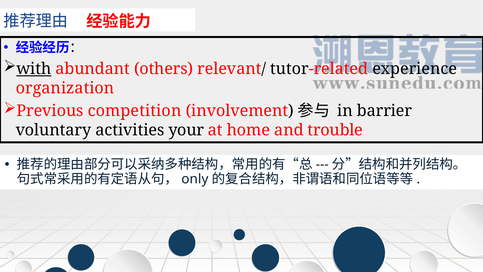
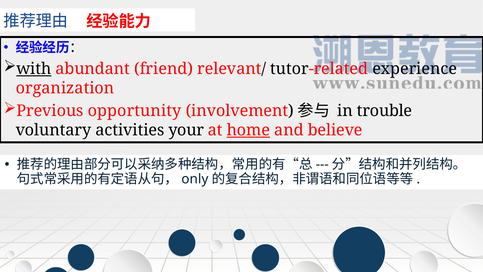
others: others -> friend (164, 69)
competition: competition -> opportunity (135, 111)
barrier: barrier -> trouble (385, 111)
home underline: none -> present (248, 130)
trouble: trouble -> believe (335, 130)
